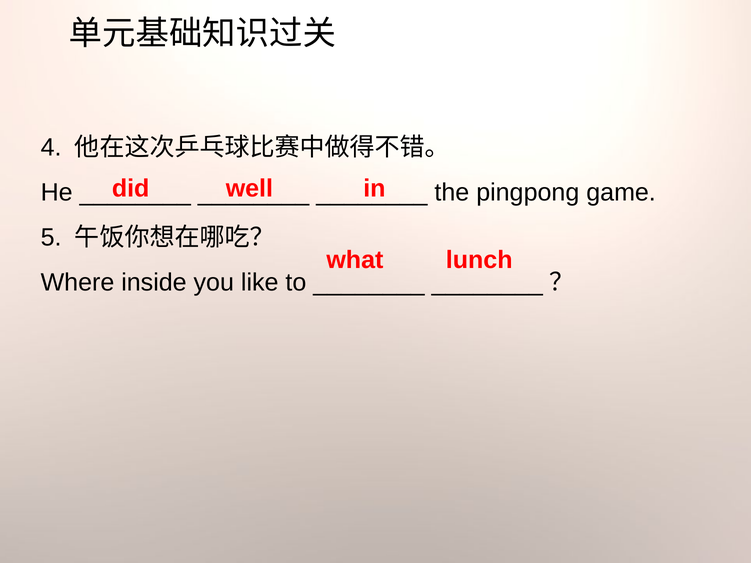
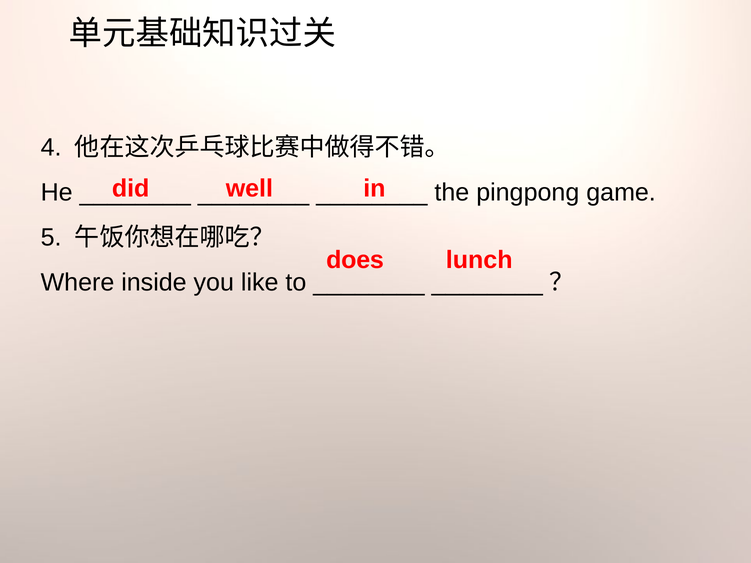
what: what -> does (355, 260)
